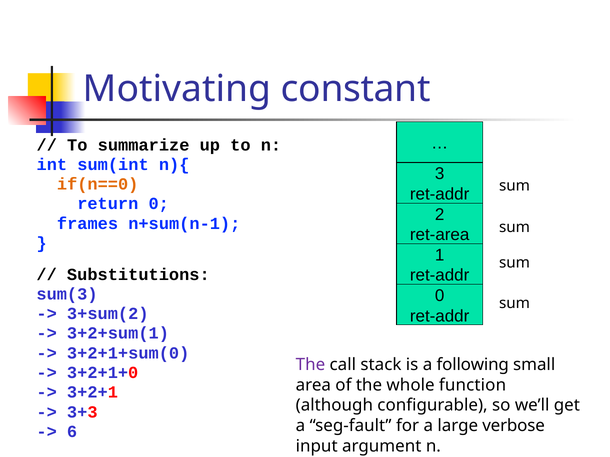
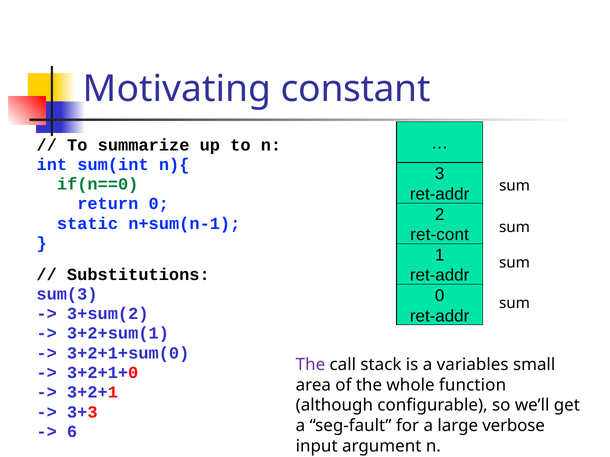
if(n==0 colour: orange -> green (98, 184)
frames: frames -> static (88, 224)
ret-area: ret-area -> ret-cont (440, 235)
following: following -> variables (473, 365)
